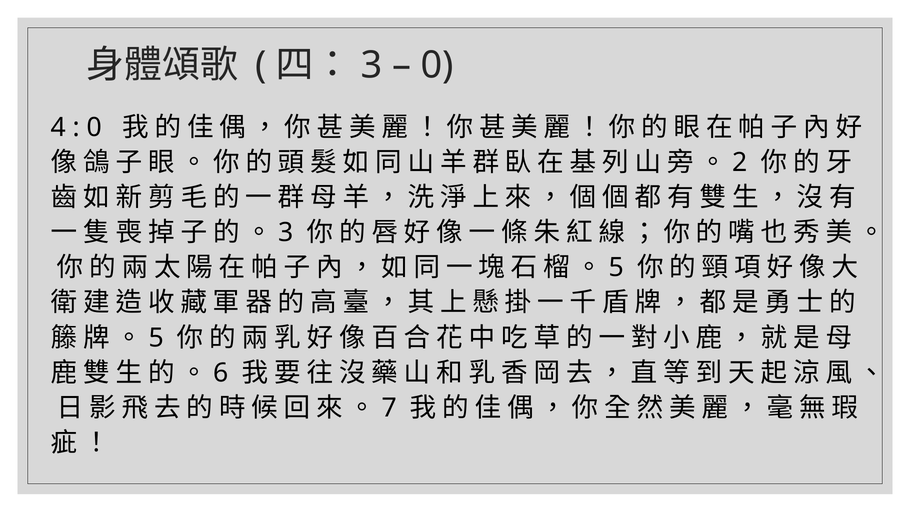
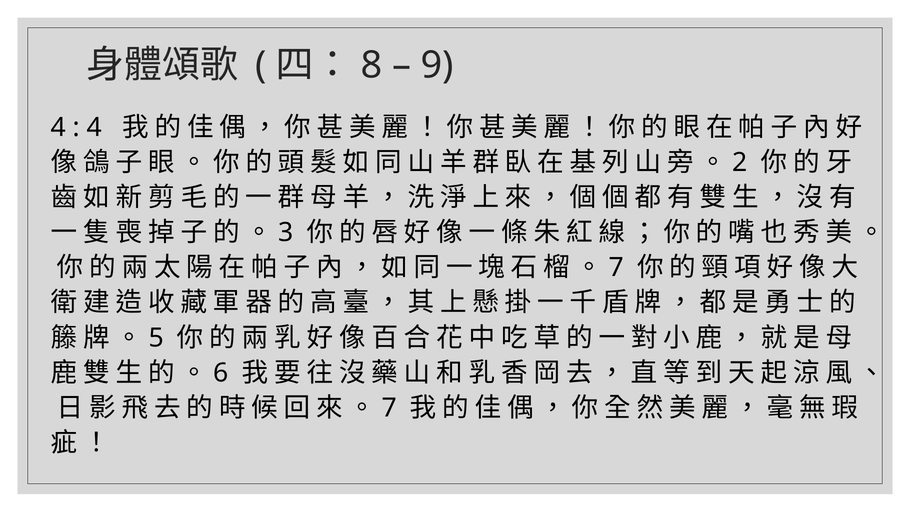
3: 3 -> 8 (371, 65)
0: 0 -> 9 (437, 65)
0: 0 -> 4 (94, 127)
5: 5 -> 7 (616, 268)
